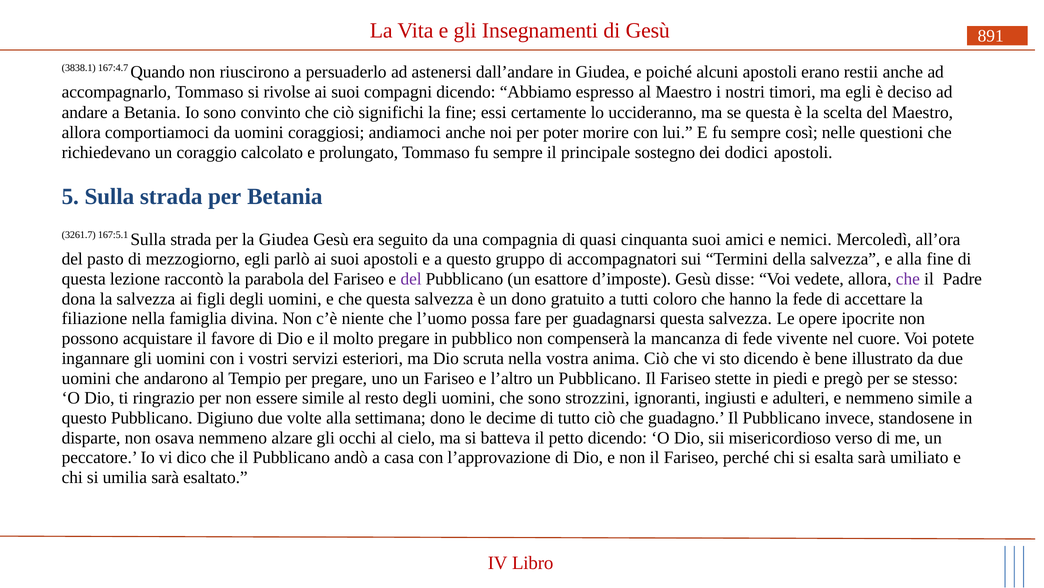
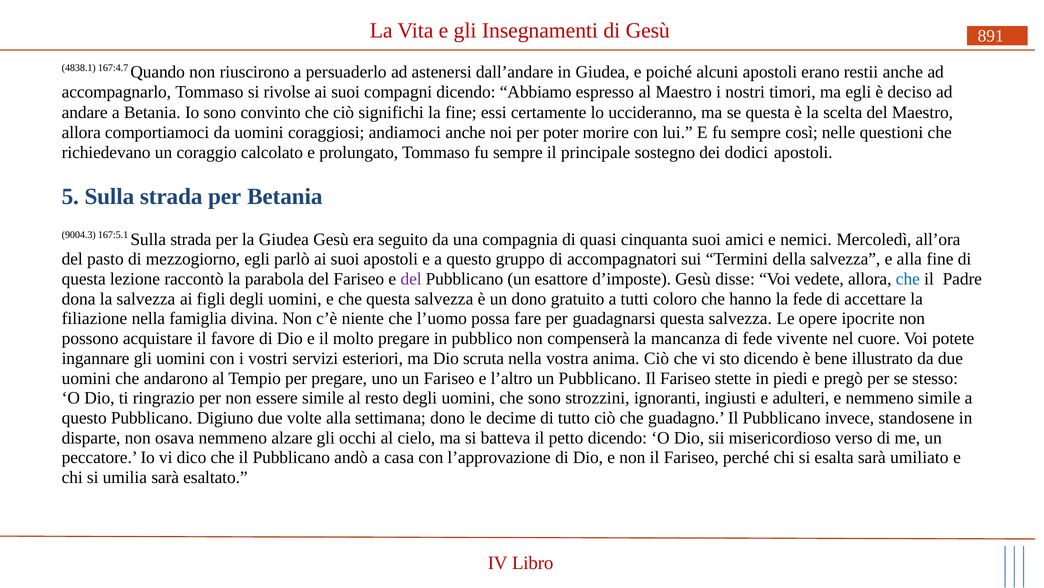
3838.1: 3838.1 -> 4838.1 (79, 68)
3261.7: 3261.7 -> 9004.3 (79, 235)
che colour: purple -> blue (908, 279)
